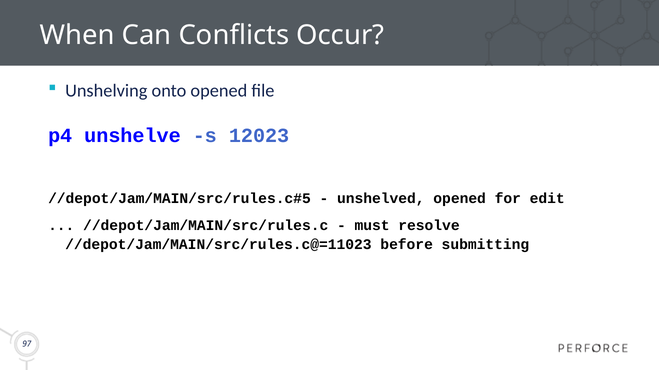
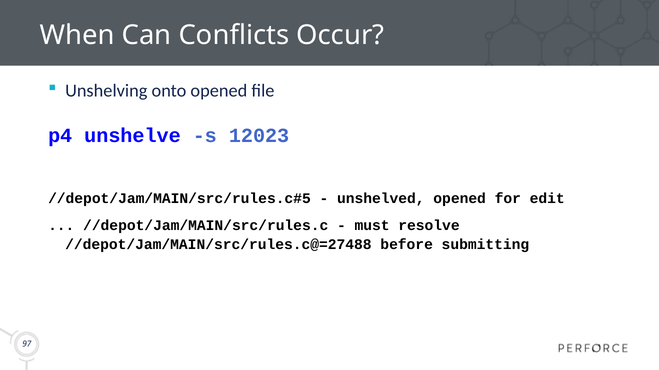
//depot/Jam/MAIN/src/rules.c@=11023: //depot/Jam/MAIN/src/rules.c@=11023 -> //depot/Jam/MAIN/src/rules.c@=27488 (218, 245)
